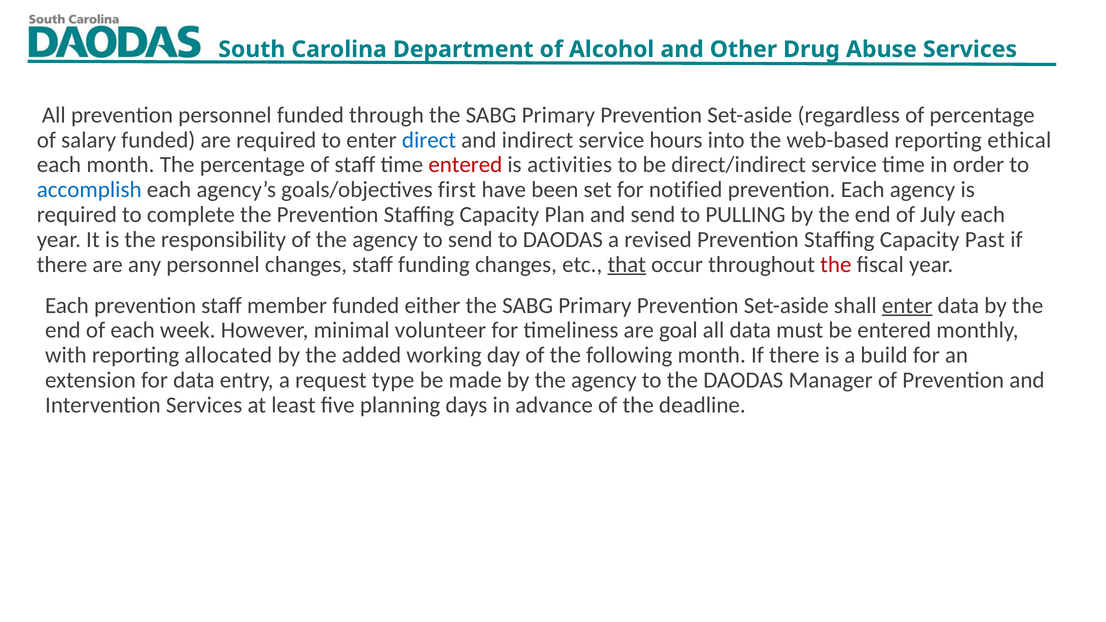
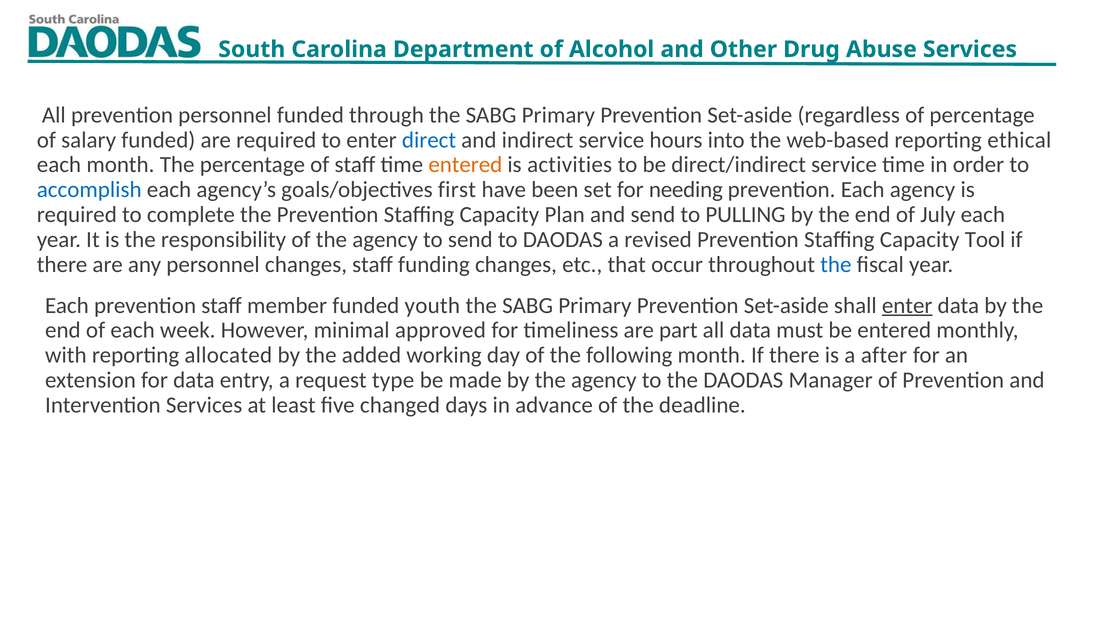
entered colour: red -> orange (465, 165)
notified: notified -> needing (686, 190)
Past: Past -> Tool (985, 240)
that underline: present -> none (627, 264)
the colour: red -> blue (836, 264)
either: either -> youth (432, 305)
volunteer: volunteer -> approved (440, 330)
goal: goal -> part (678, 330)
build: build -> after (884, 355)
planning: planning -> changed (400, 405)
